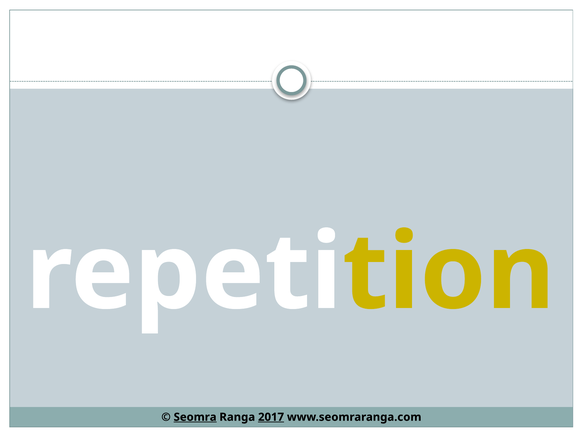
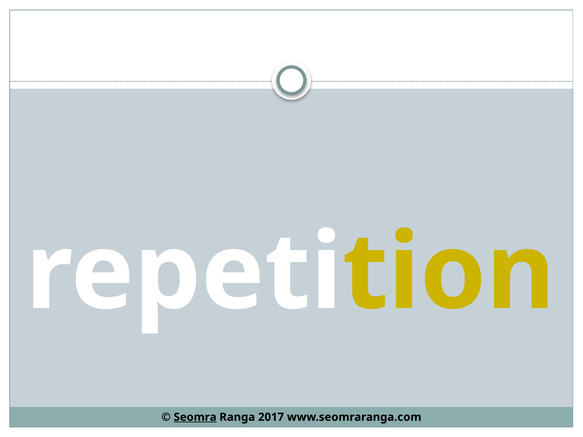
2017 underline: present -> none (271, 417)
